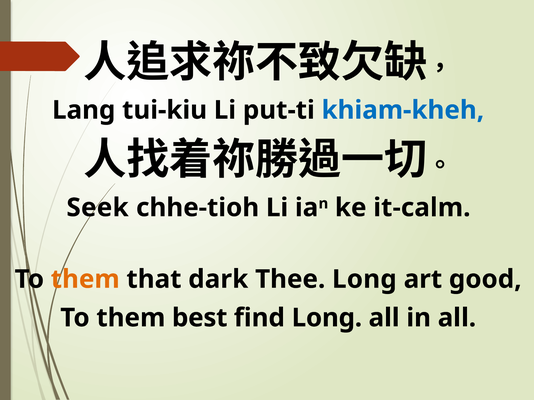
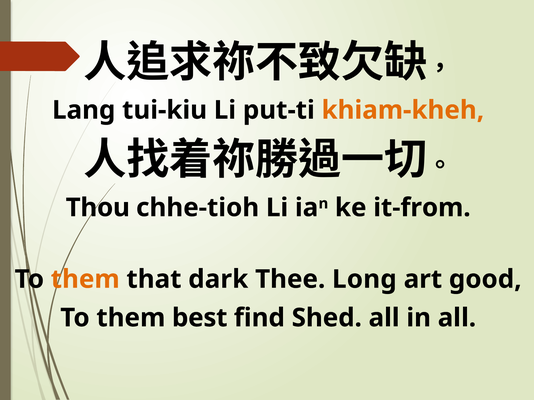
khiam-kheh colour: blue -> orange (403, 110)
Seek: Seek -> Thou (98, 208)
it-calm: it-calm -> it-from (422, 208)
find Long: Long -> Shed (327, 318)
